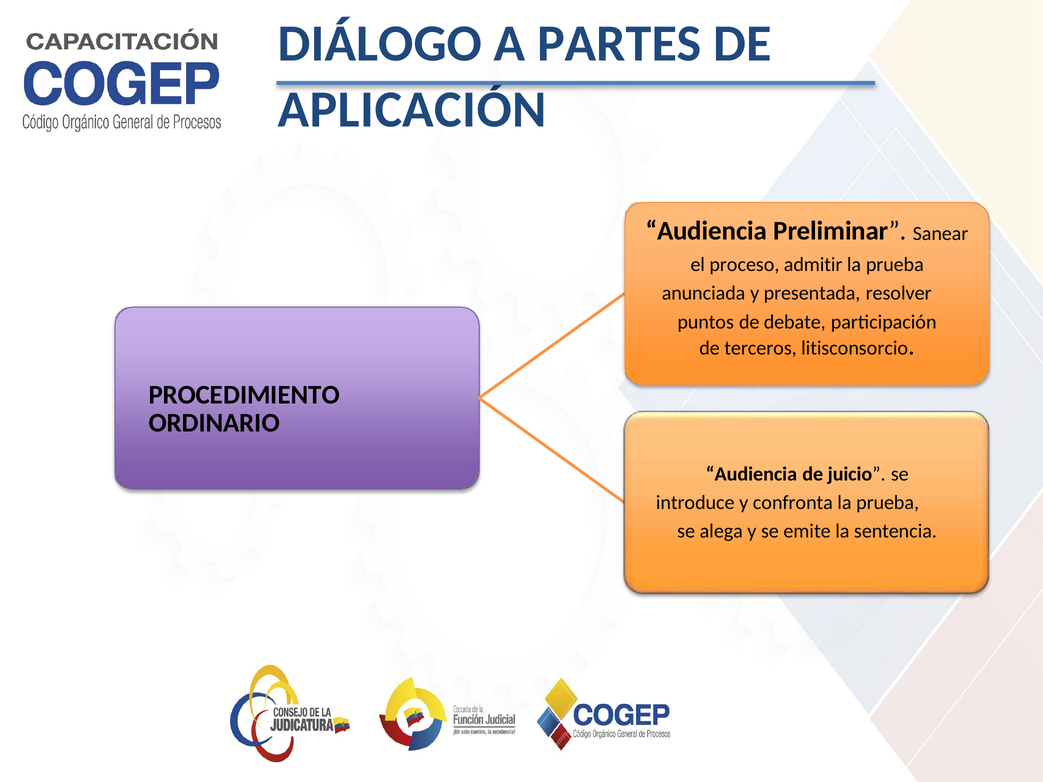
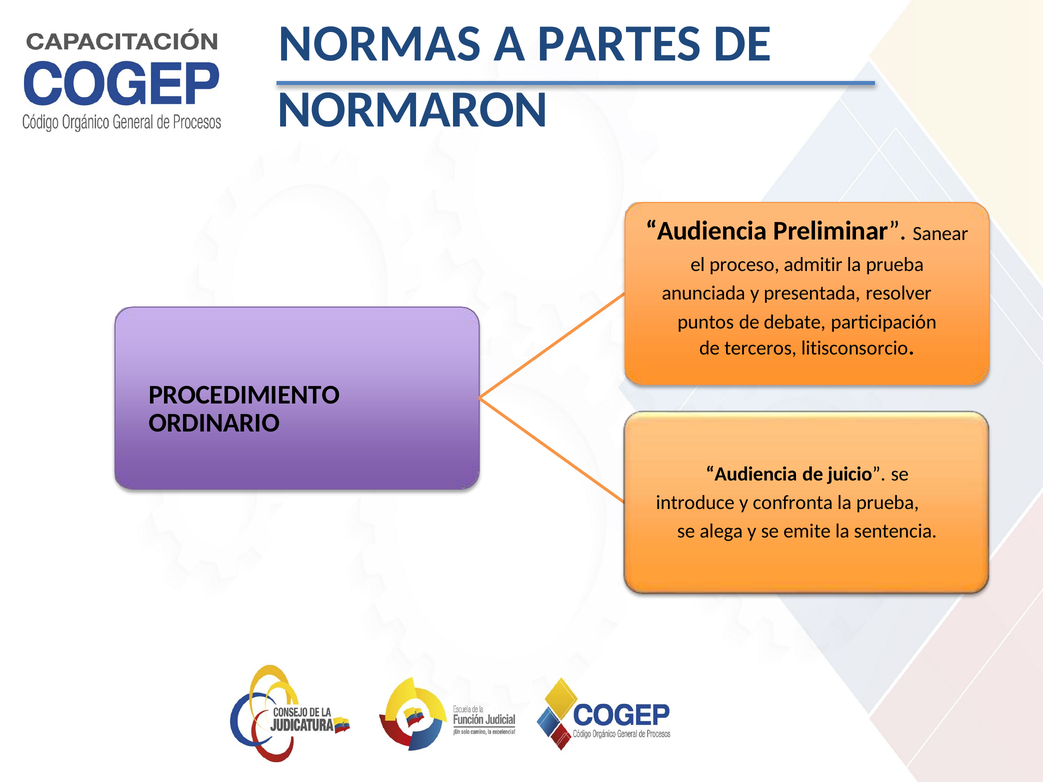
DIÁLOGO: DIÁLOGO -> NORMAS (380, 43)
APLICACIÓN: APLICACIÓN -> NORMARON (413, 110)
